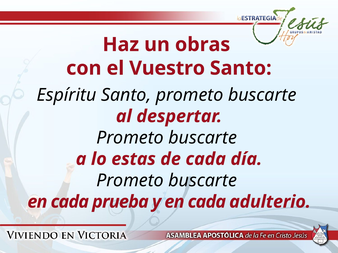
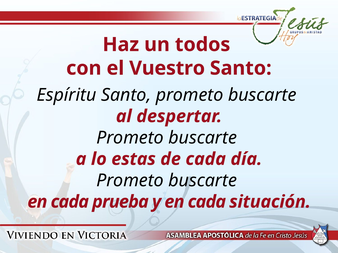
obras: obras -> todos (203, 45)
adulterio: adulterio -> situación (270, 202)
